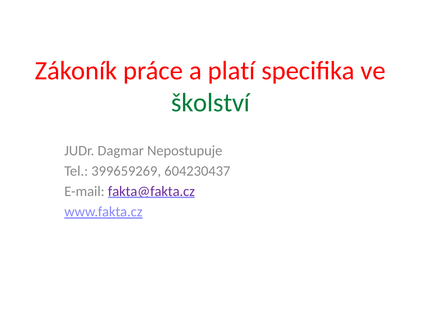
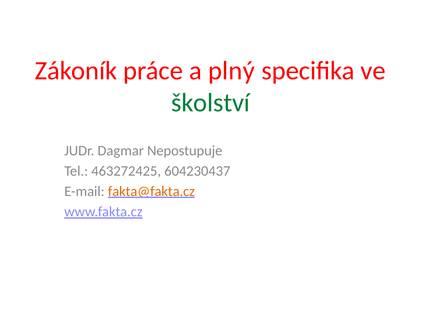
platí: platí -> plný (231, 71)
399659269: 399659269 -> 463272425 (126, 171)
fakta@fakta.cz colour: purple -> orange (151, 191)
